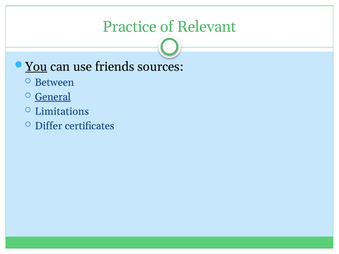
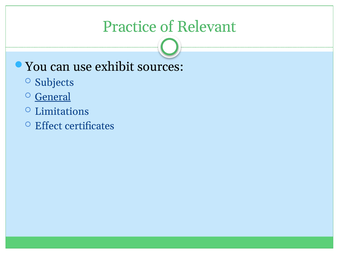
You underline: present -> none (36, 67)
friends: friends -> exhibit (115, 67)
Between: Between -> Subjects (54, 83)
Differ: Differ -> Effect (49, 126)
